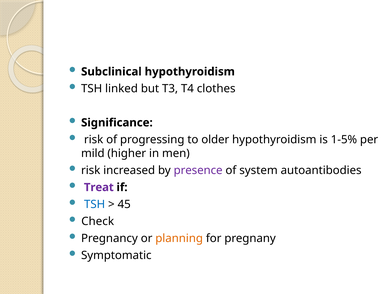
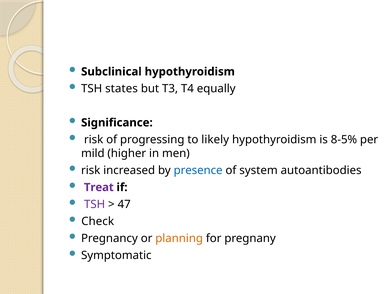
linked: linked -> states (121, 89)
clothes: clothes -> equally (216, 89)
older: older -> likely (215, 140)
1-5%: 1-5% -> 8-5% (344, 140)
presence colour: purple -> blue (198, 170)
TSH colour: blue -> purple (95, 204)
45: 45 -> 47 (124, 204)
